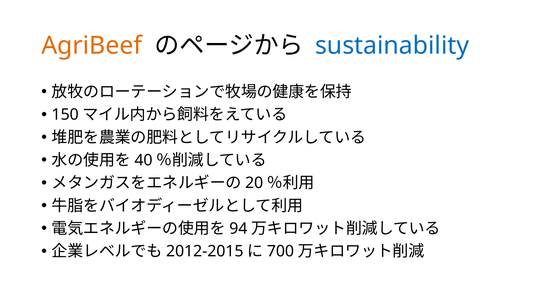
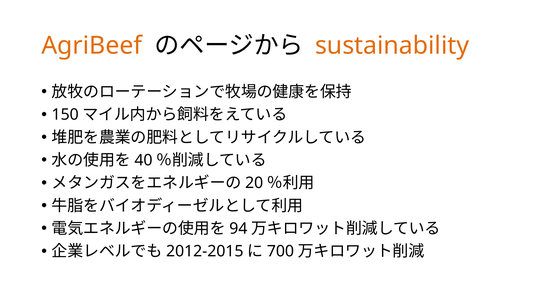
sustainability colour: blue -> orange (392, 46)
